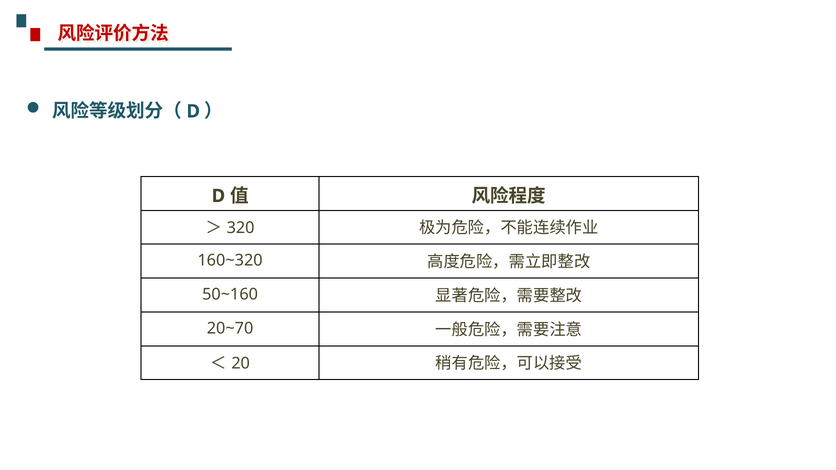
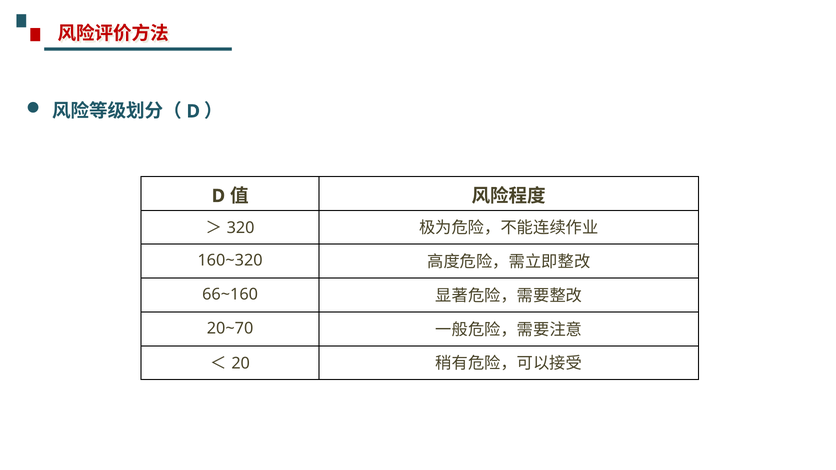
50~160: 50~160 -> 66~160 (230, 294)
